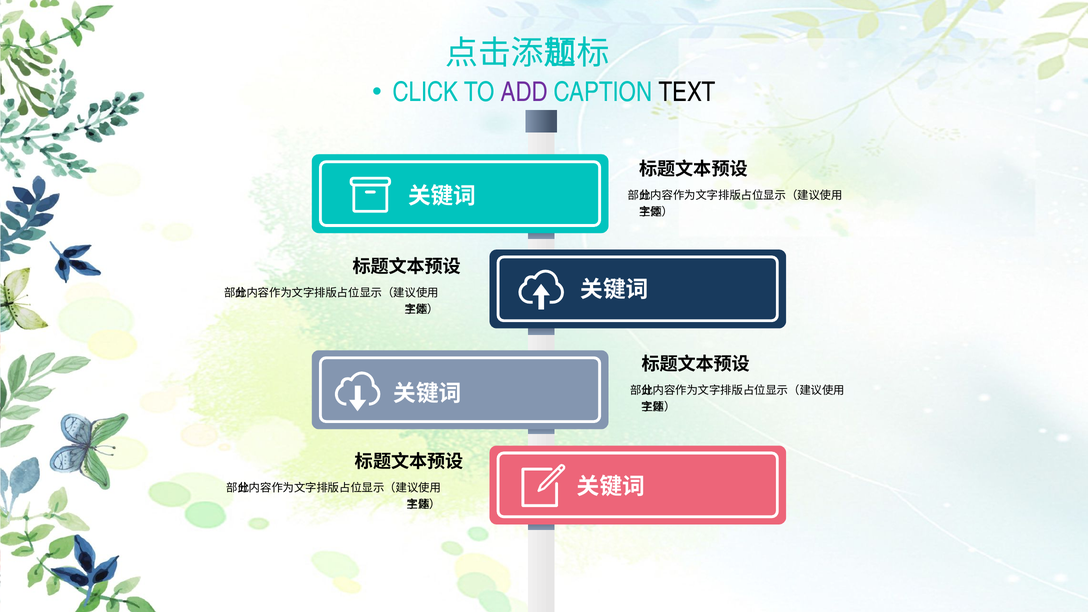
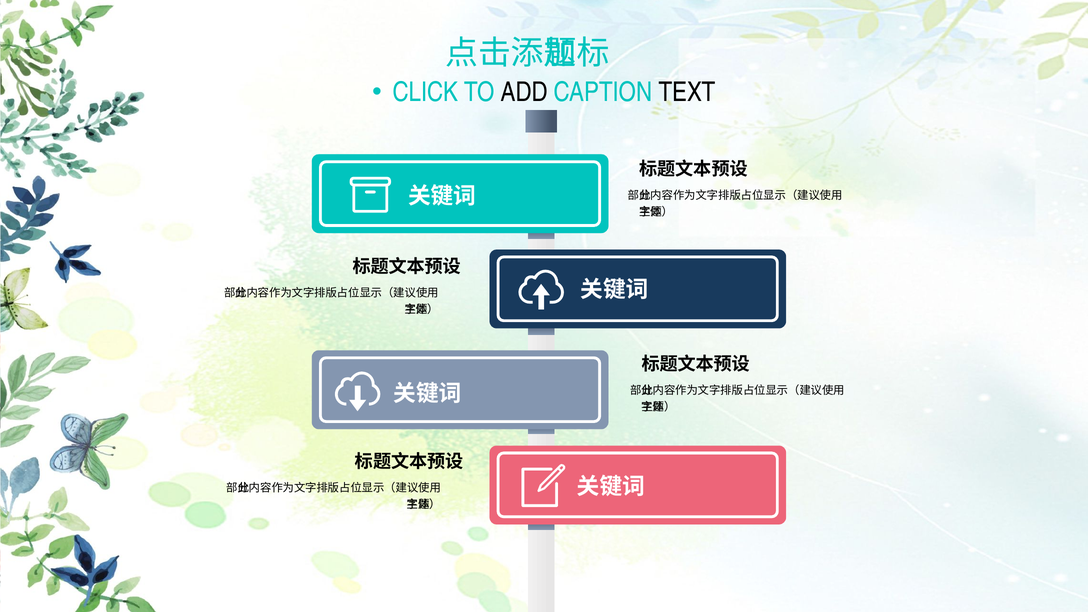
ADD colour: purple -> black (524, 92)
